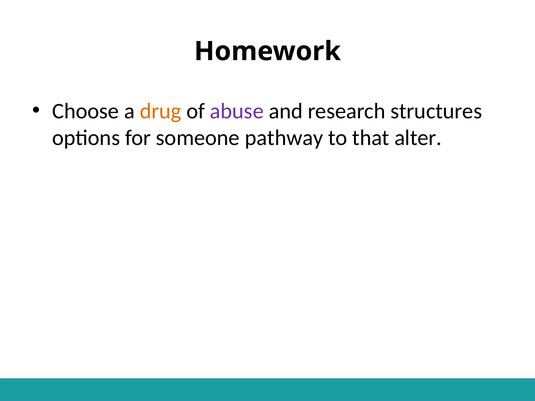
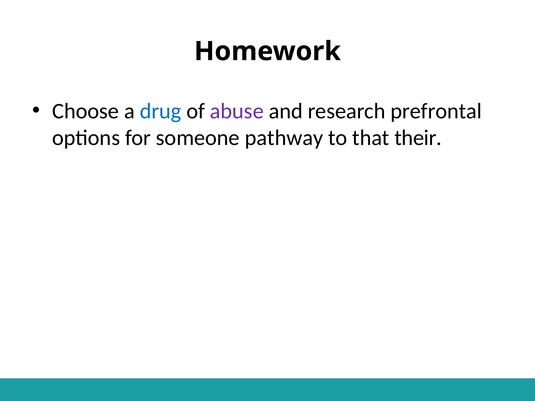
drug colour: orange -> blue (161, 111)
structures: structures -> prefrontal (436, 111)
alter: alter -> their (418, 138)
